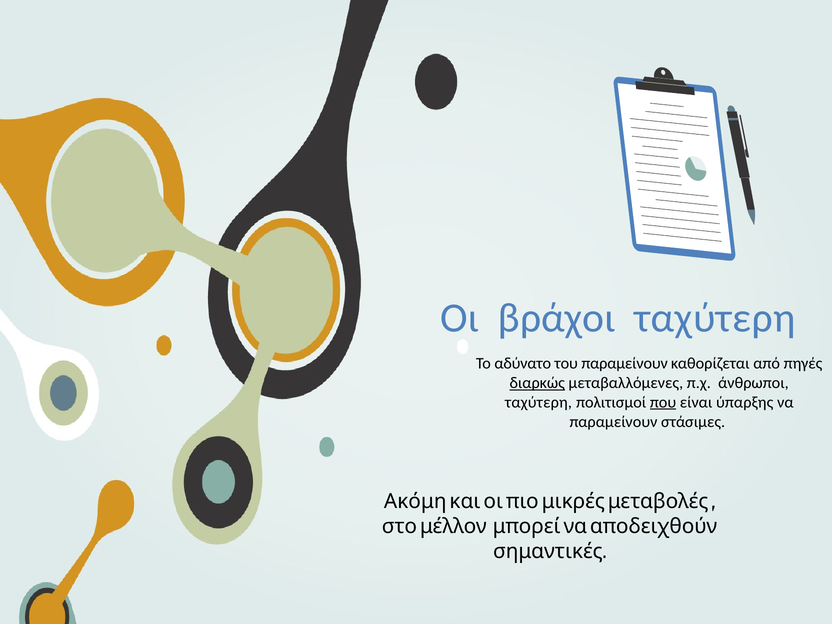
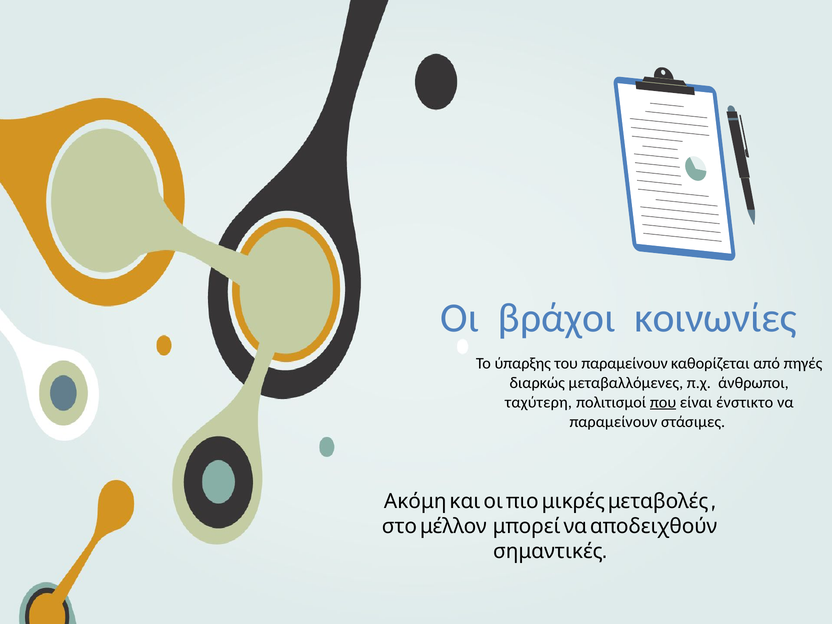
βράχοι ταχύτερη: ταχύτερη -> κοινωνίες (715, 318)
αδύνατο: αδύνατο -> ύπαρξης (523, 363)
διαρκώς underline: present -> none (537, 383)
ύπαρξης: ύπαρξης -> ένστικτο (745, 402)
